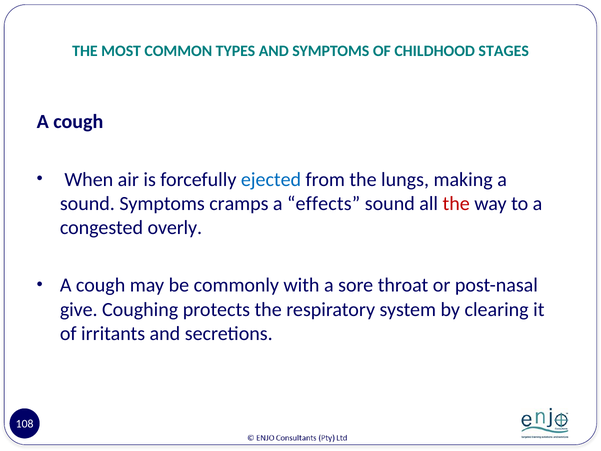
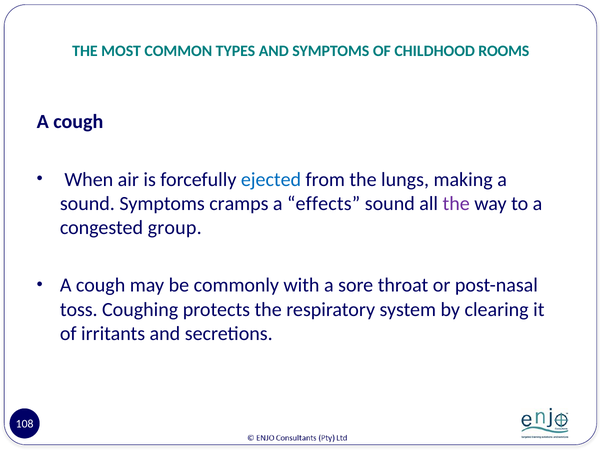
STAGES: STAGES -> ROOMS (504, 51)
the colour: red -> purple (456, 203)
overly: overly -> group (175, 227)
give: give -> toss (79, 309)
